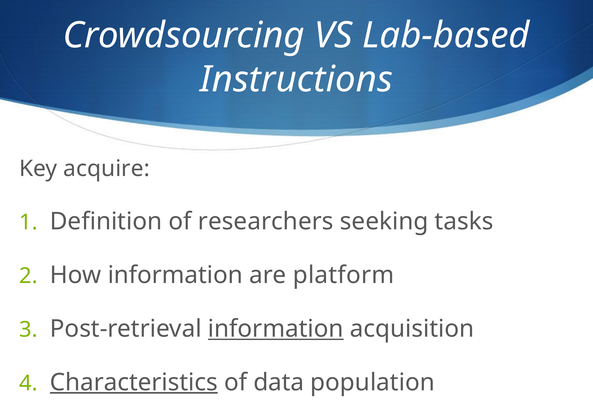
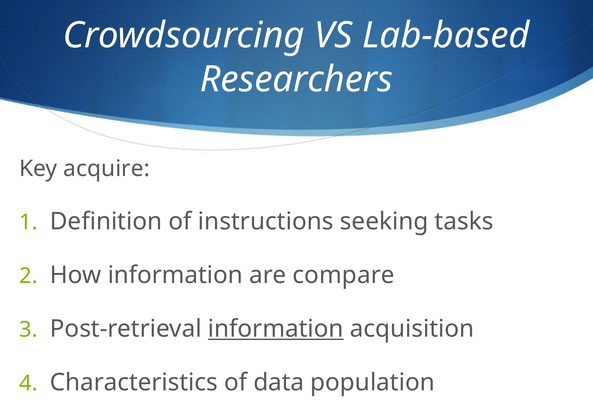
Instructions: Instructions -> Researchers (296, 79)
researchers: researchers -> instructions (266, 221)
platform: platform -> compare (344, 275)
Characteristics underline: present -> none (134, 382)
